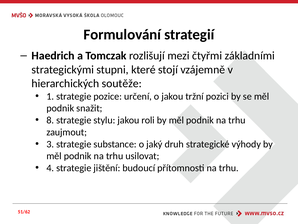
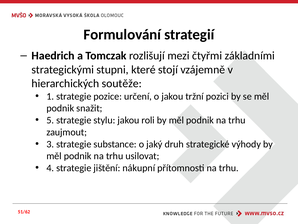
8: 8 -> 5 (50, 120)
budoucí: budoucí -> nákupní (139, 168)
